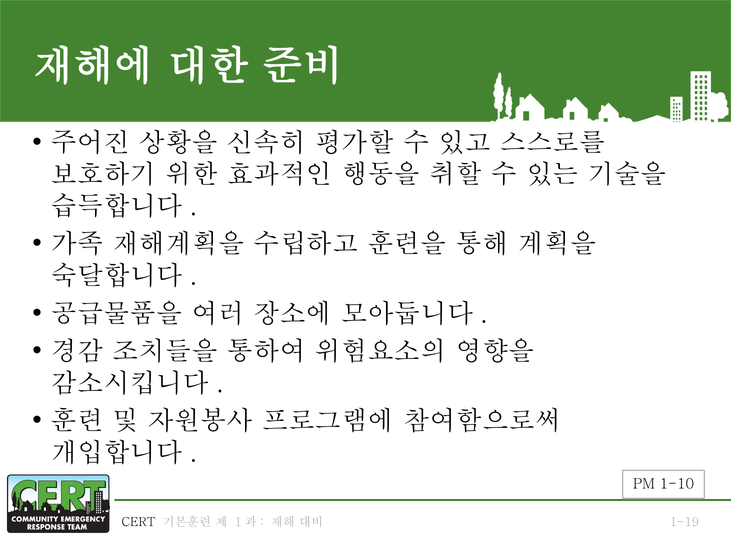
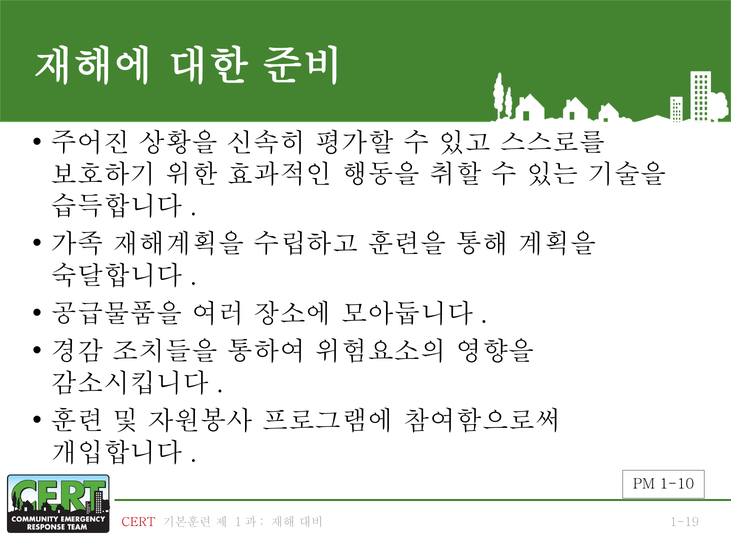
CERT colour: black -> red (139, 523)
